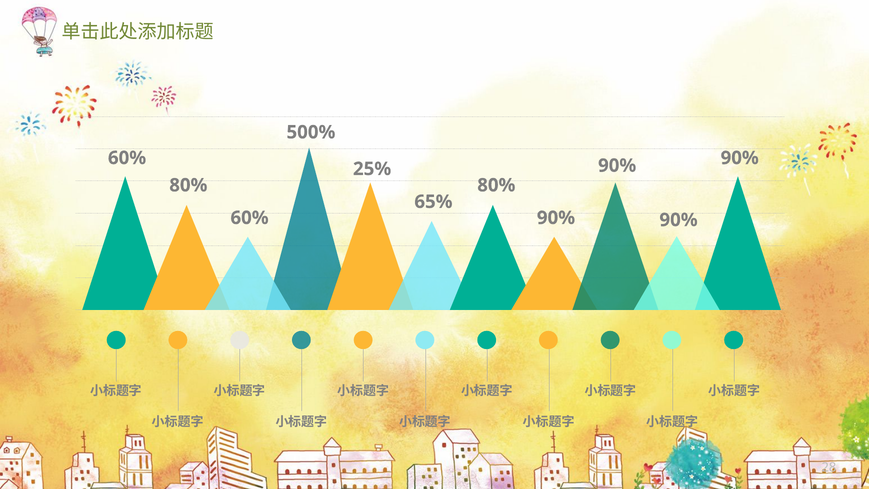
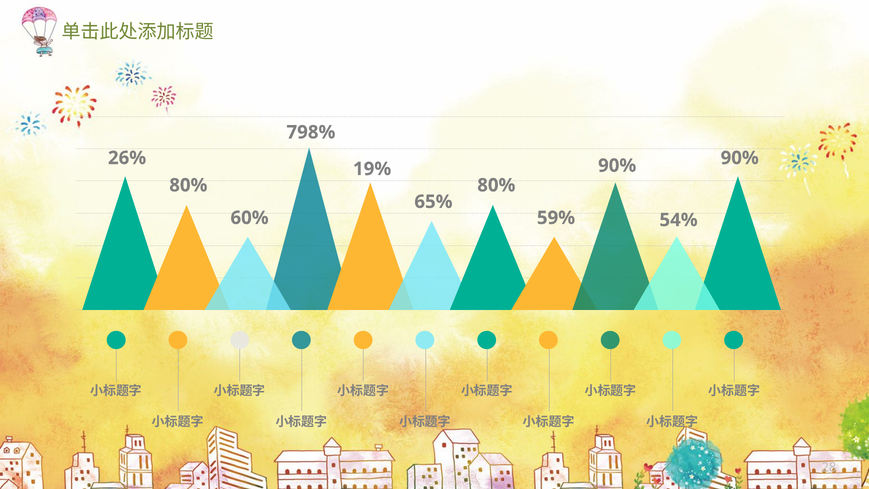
500%: 500% -> 798% (311, 132)
60%: 60% -> 26% (127, 158)
25%: 25% -> 19% (372, 169)
90%: 90% -> 59% (556, 218)
90%: 90% -> 54% (679, 220)
